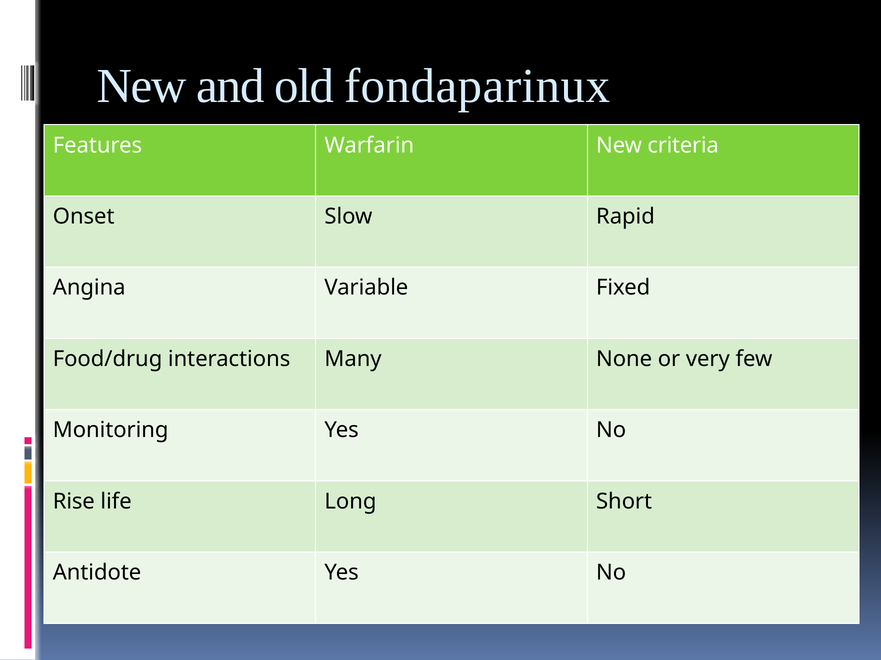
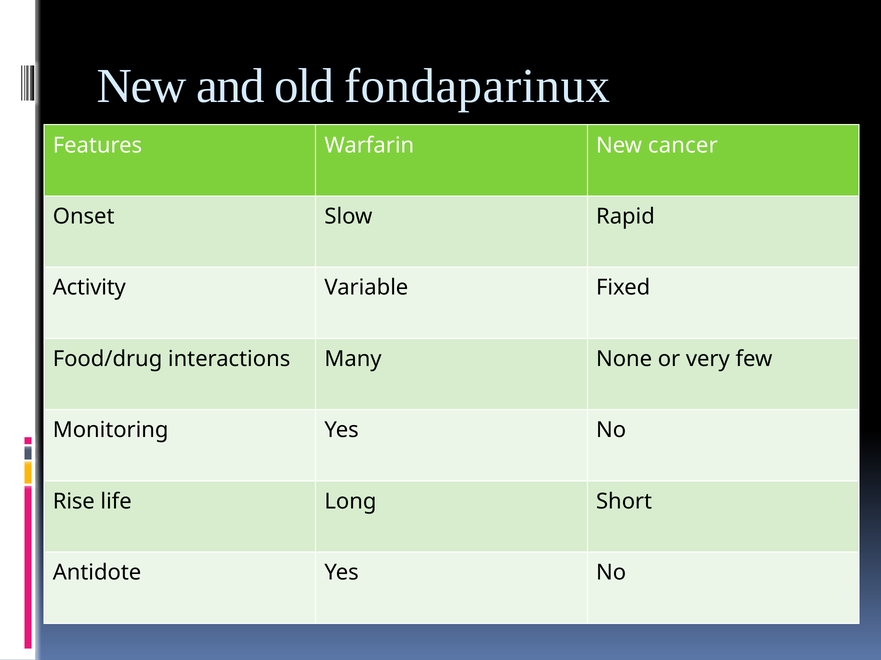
criteria: criteria -> cancer (683, 145)
Angina: Angina -> Activity (89, 288)
